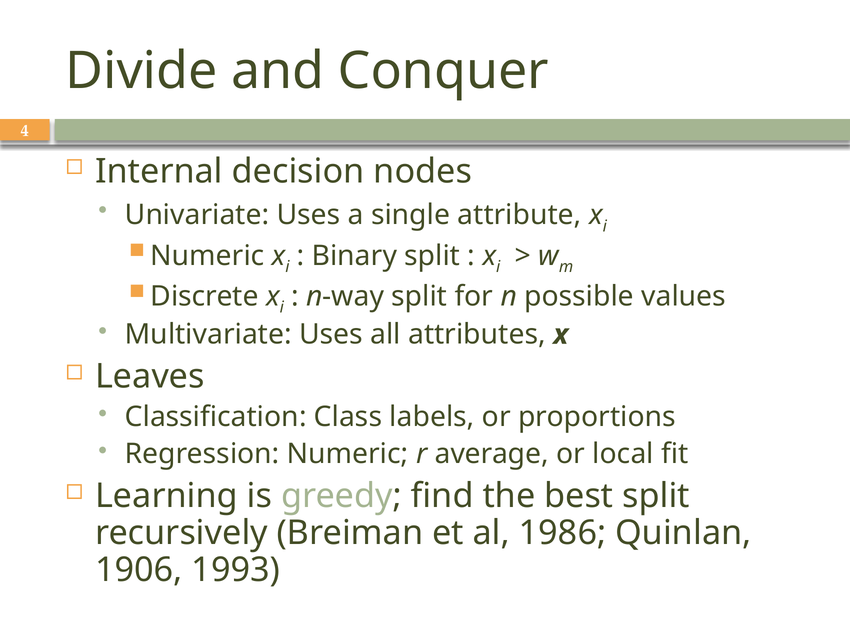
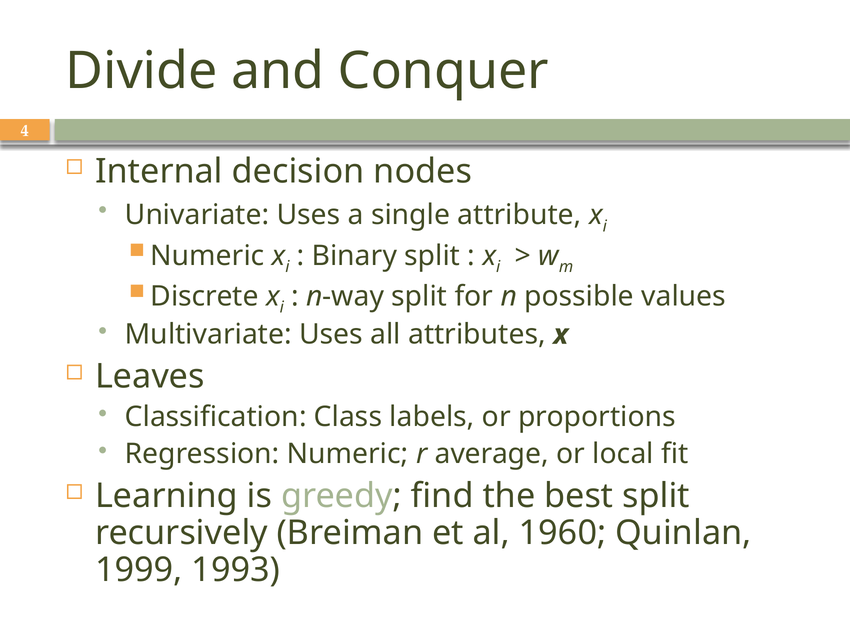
1986: 1986 -> 1960 (563, 533)
1906: 1906 -> 1999 (139, 570)
